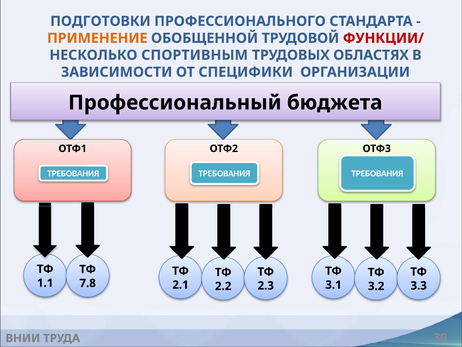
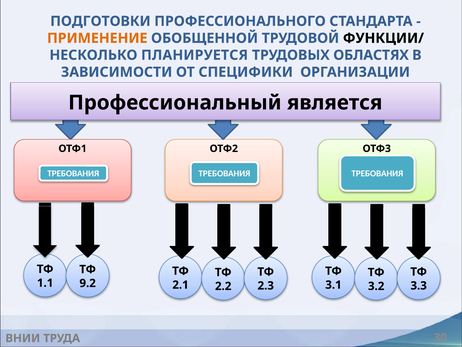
ФУНКЦИИ/ colour: red -> black (383, 38)
СПОРТИВНЫМ: СПОРТИВНЫМ -> ПЛАНИРУЕТСЯ (195, 55)
бюджета: бюджета -> является (335, 103)
7.8: 7.8 -> 9.2 (88, 283)
